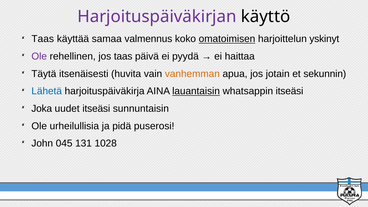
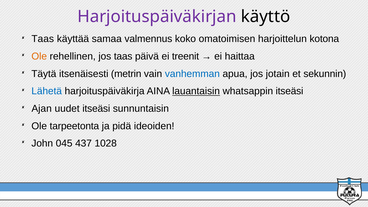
omatoimisen underline: present -> none (227, 39)
yskinyt: yskinyt -> kotona (324, 39)
Ole colour: purple -> orange (39, 56)
pyydä: pyydä -> treenit (185, 56)
huvita: huvita -> metrin (126, 74)
vanhemman colour: orange -> blue (192, 74)
Joka: Joka -> Ajan (42, 109)
urheilullisia: urheilullisia -> tarpeetonta (74, 126)
puserosi: puserosi -> ideoiden (154, 126)
131: 131 -> 437 (84, 143)
